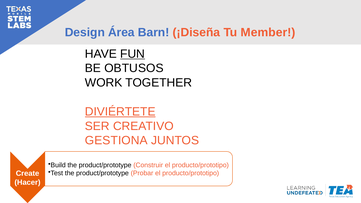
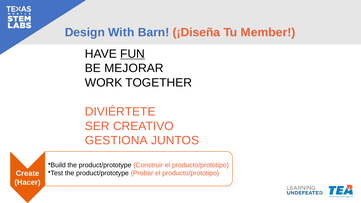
Área: Área -> With (121, 32)
OBTUSOS: OBTUSOS -> MEJORAR (134, 68)
DIVIÉRTETE underline: present -> none (120, 112)
